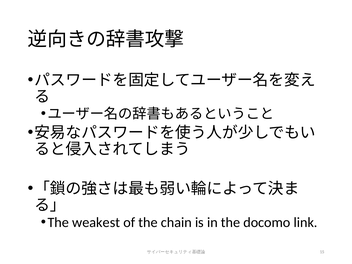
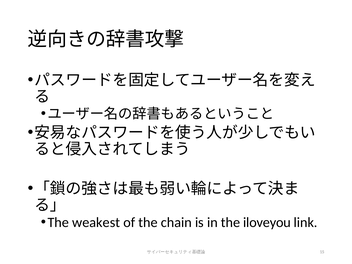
docomo: docomo -> iloveyou (267, 223)
